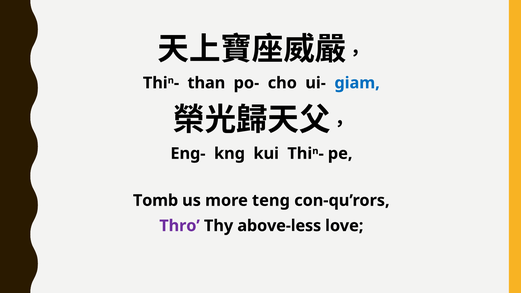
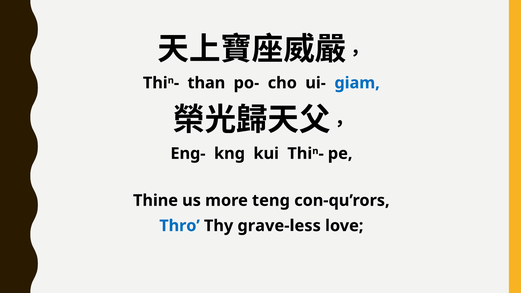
Tomb: Tomb -> Thine (156, 201)
Thro colour: purple -> blue (180, 226)
above-less: above-less -> grave-less (279, 226)
